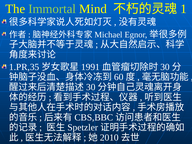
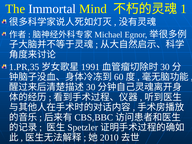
Immortal colour: light green -> white (52, 9)
